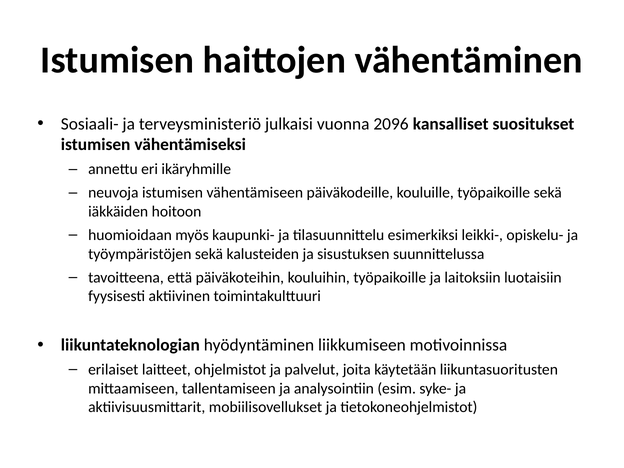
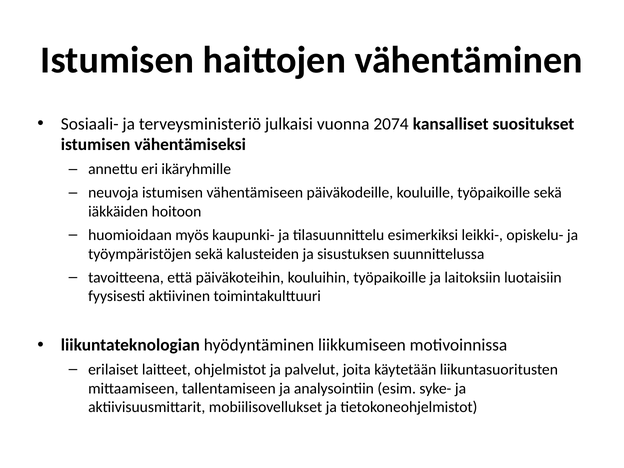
2096: 2096 -> 2074 (391, 124)
